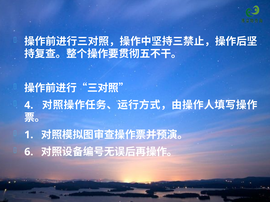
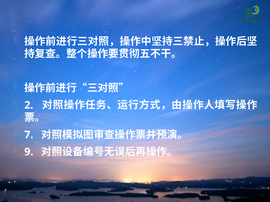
4: 4 -> 2 (29, 105)
1: 1 -> 7 (29, 135)
6: 6 -> 9 (29, 152)
